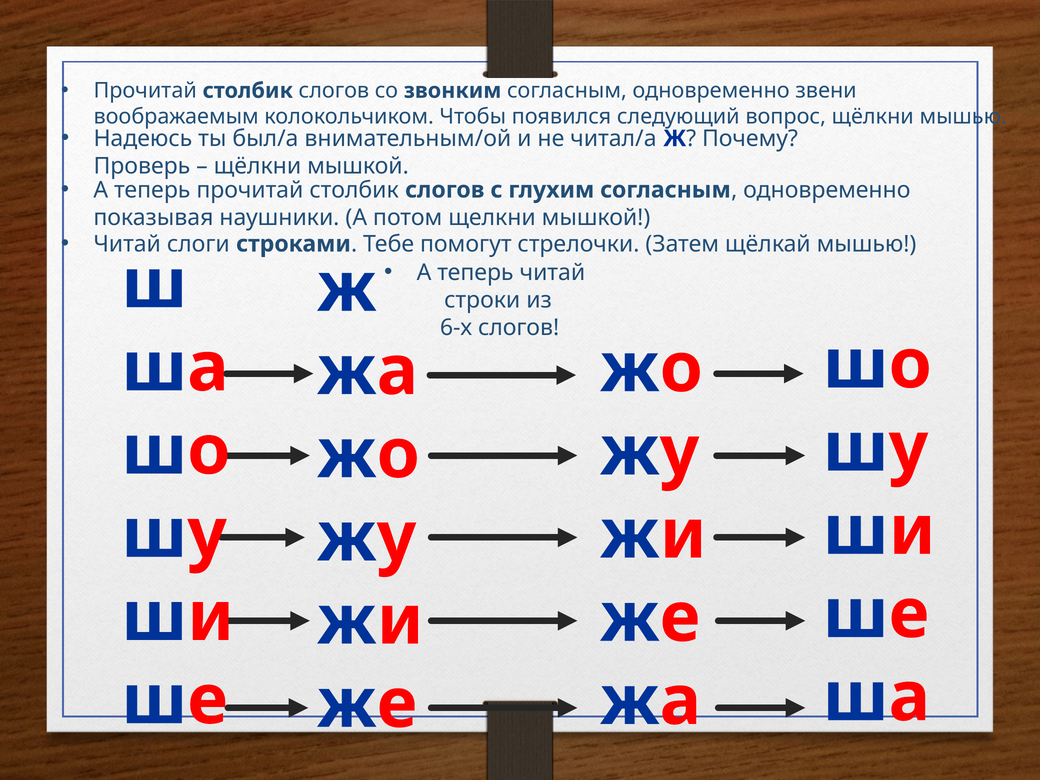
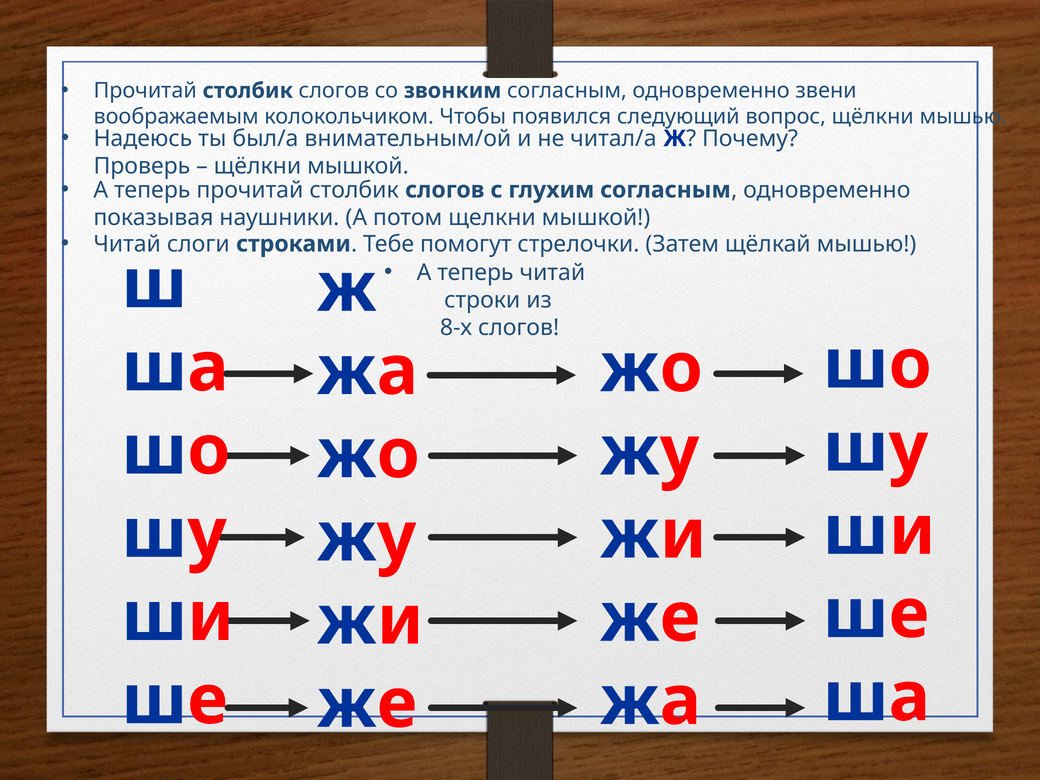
6-х: 6-х -> 8-х (456, 328)
